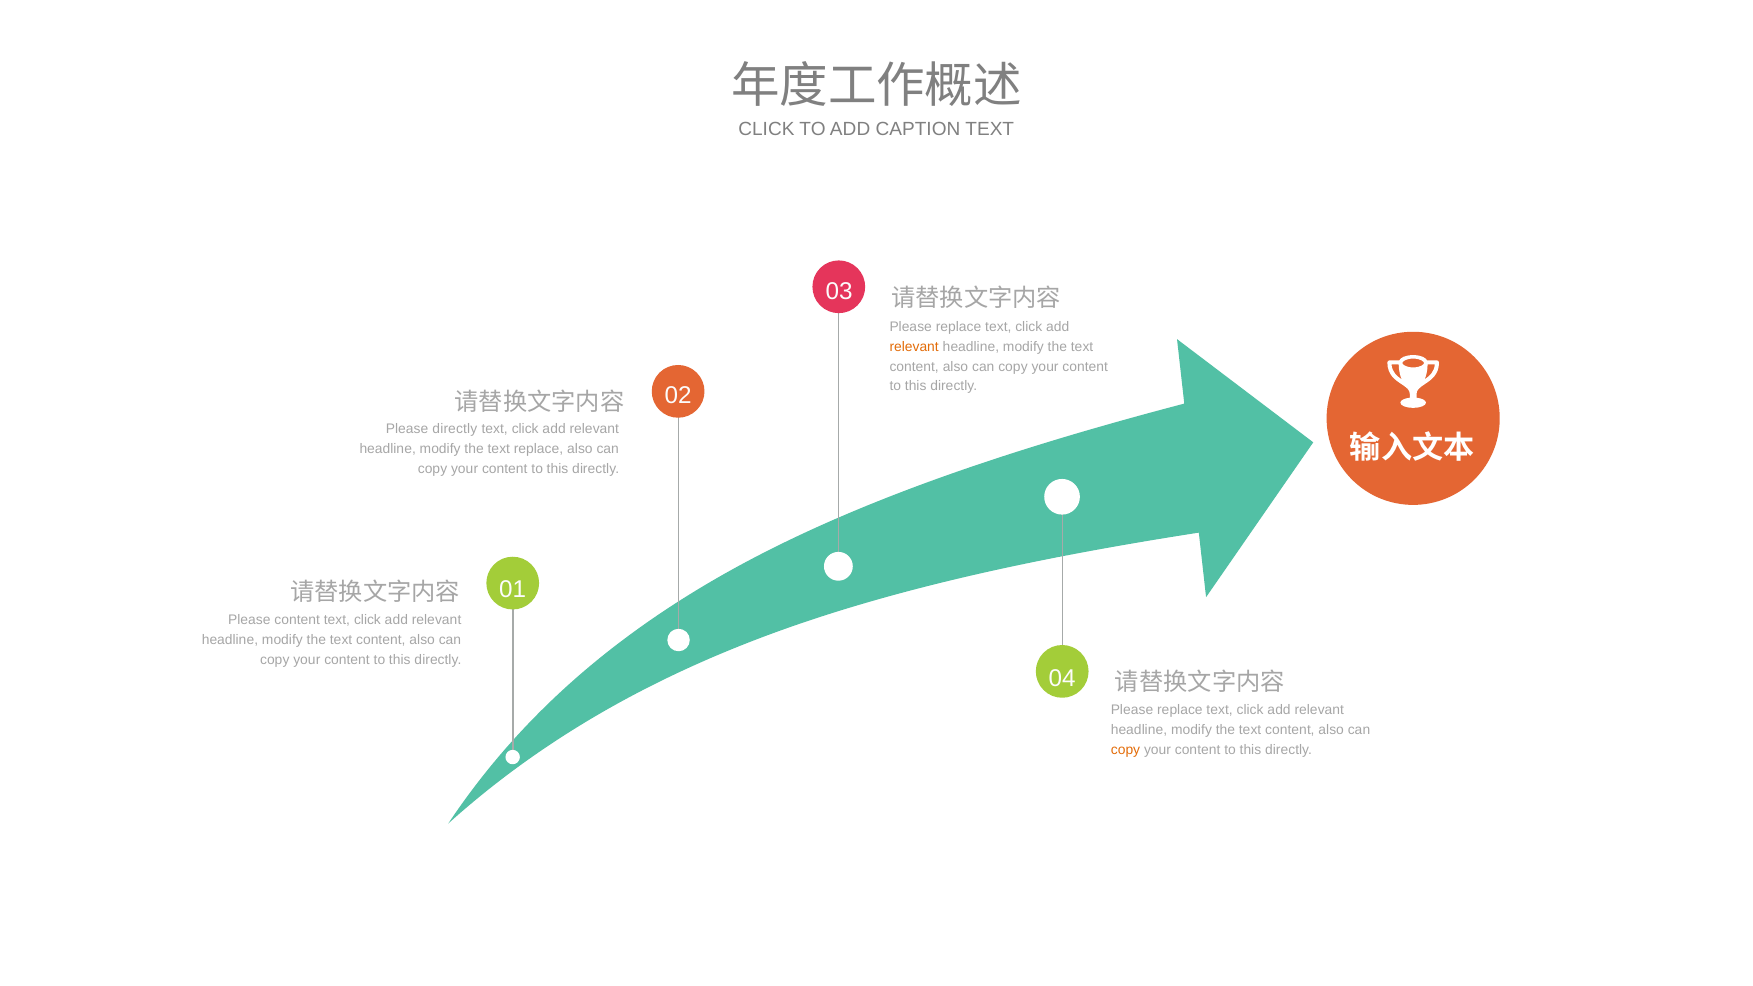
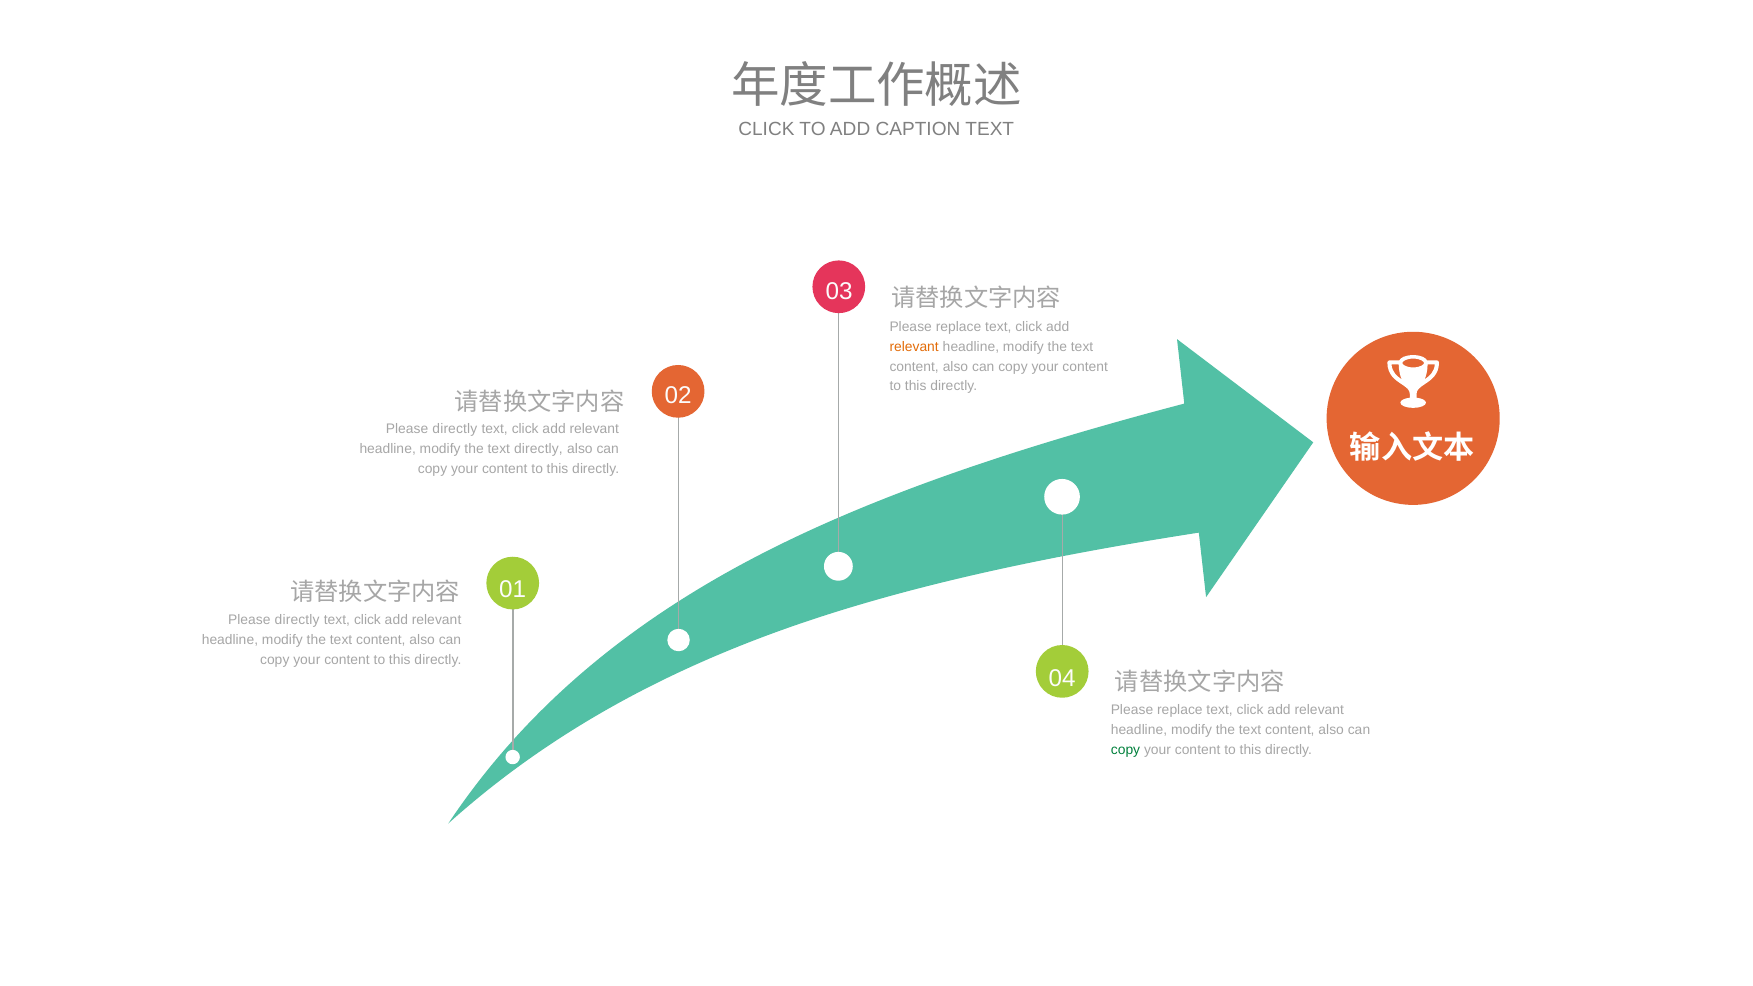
text replace: replace -> directly (538, 449)
content: content -> directly (297, 620)
copy colour: orange -> green (1126, 750)
